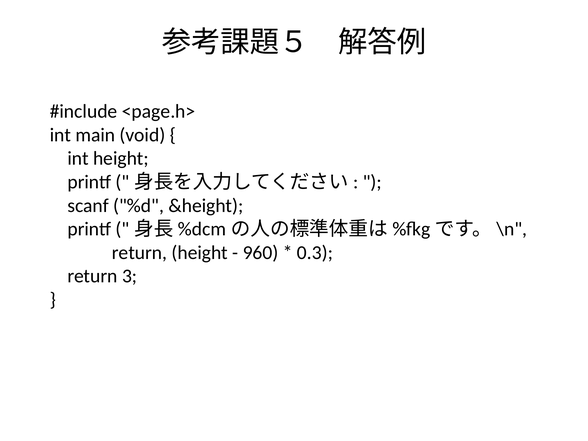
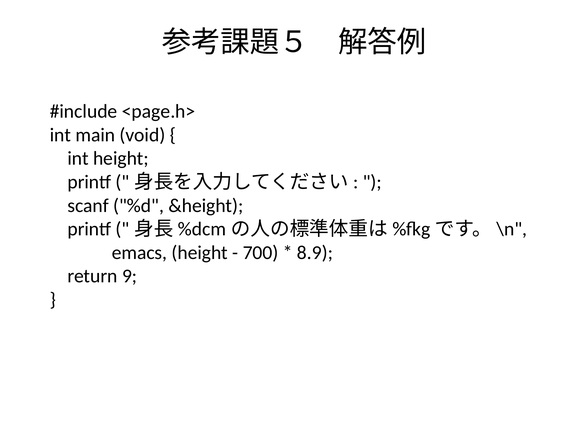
return: return -> emacs (139, 253)
960: 960 -> 700 (261, 253)
0.3: 0.3 -> 8.9 (315, 253)
3: 3 -> 9 (130, 276)
